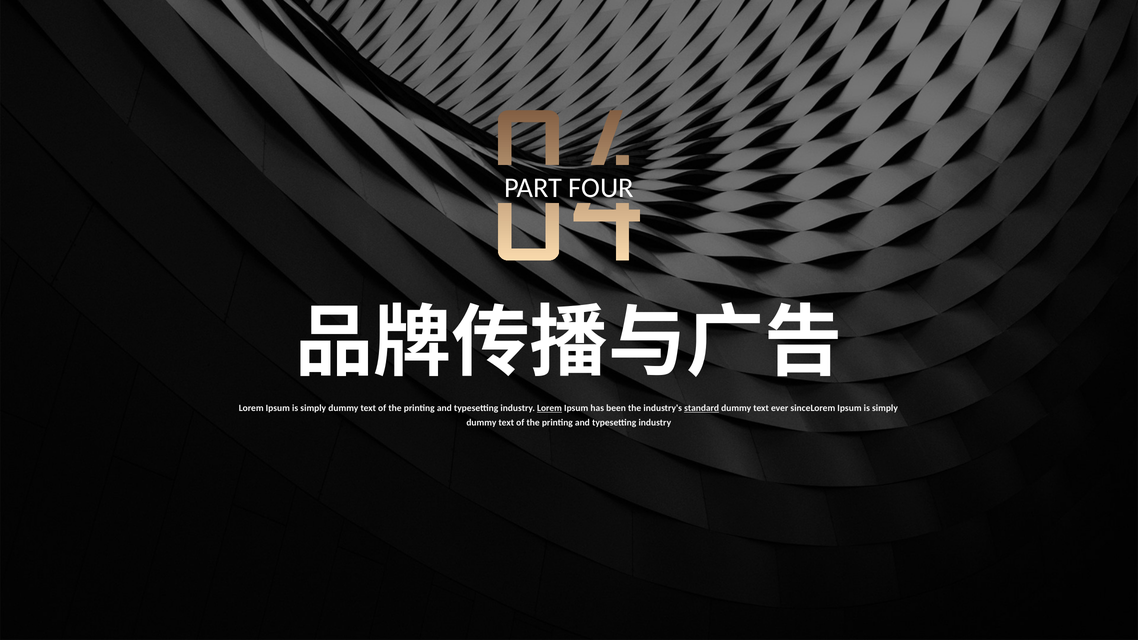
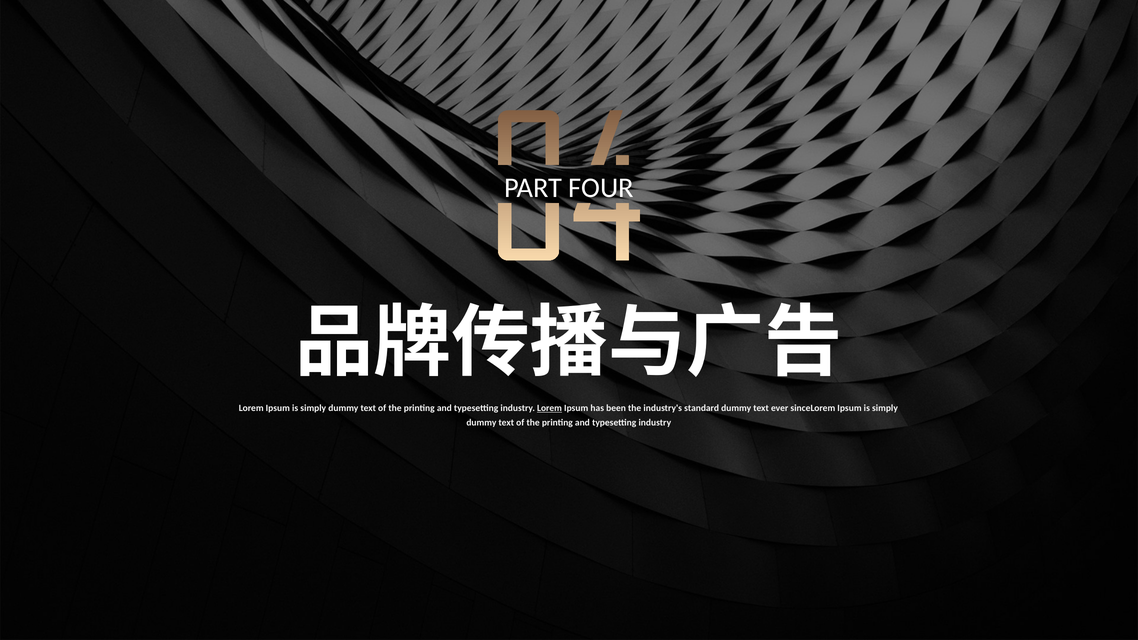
standard underline: present -> none (702, 408)
